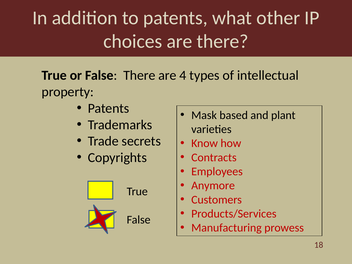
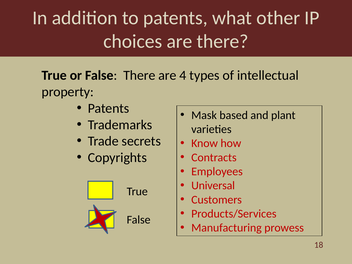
Anymore: Anymore -> Universal (213, 186)
